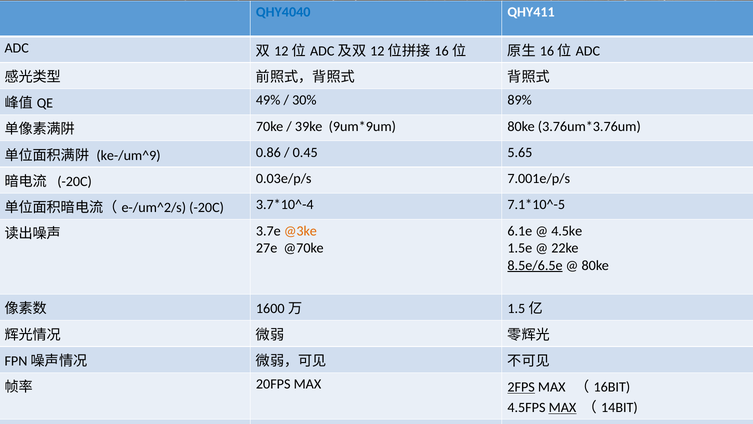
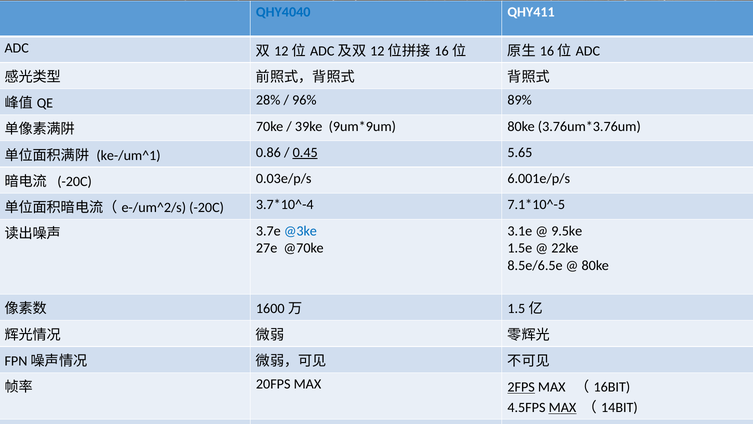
49%: 49% -> 28% (268, 100)
30%: 30% -> 96% (304, 100)
ke-/um^9: ke-/um^9 -> ke-/um^1 (128, 155)
0.45 underline: none -> present (305, 152)
7.001e/p/s: 7.001e/p/s -> 6.001e/p/s (539, 178)
6.1e: 6.1e -> 3.1e (520, 231)
4.5ke: 4.5ke -> 9.5ke (567, 231)
@3ke colour: orange -> blue (300, 231)
8.5e/6.5e underline: present -> none (535, 265)
